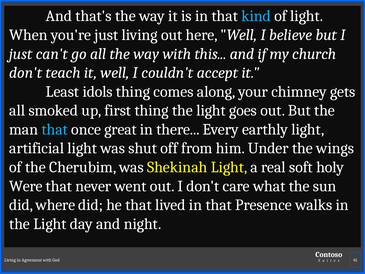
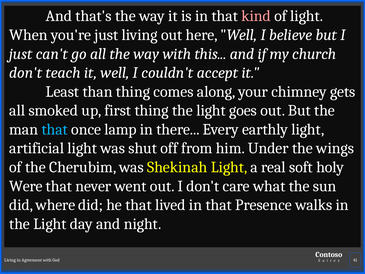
kind colour: light blue -> pink (256, 16)
idols: idols -> than (98, 92)
great: great -> lamp (121, 129)
